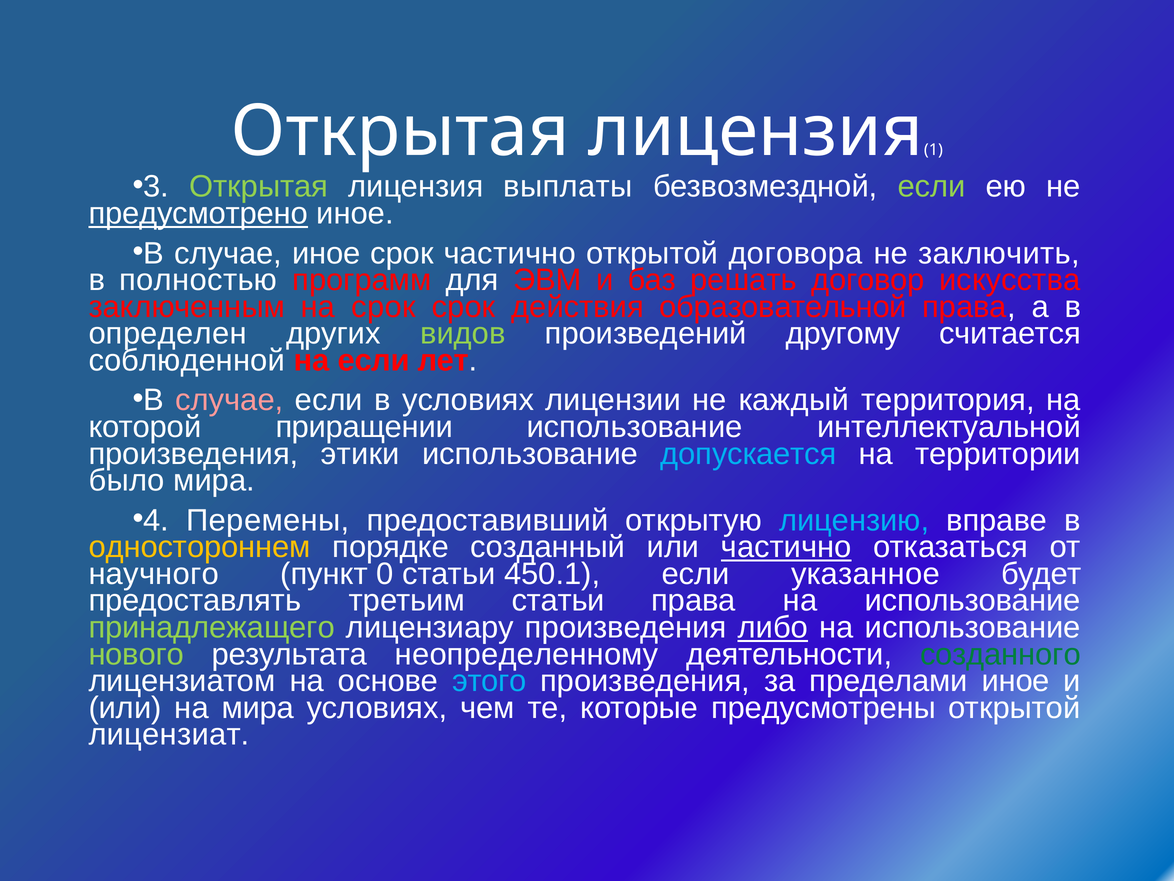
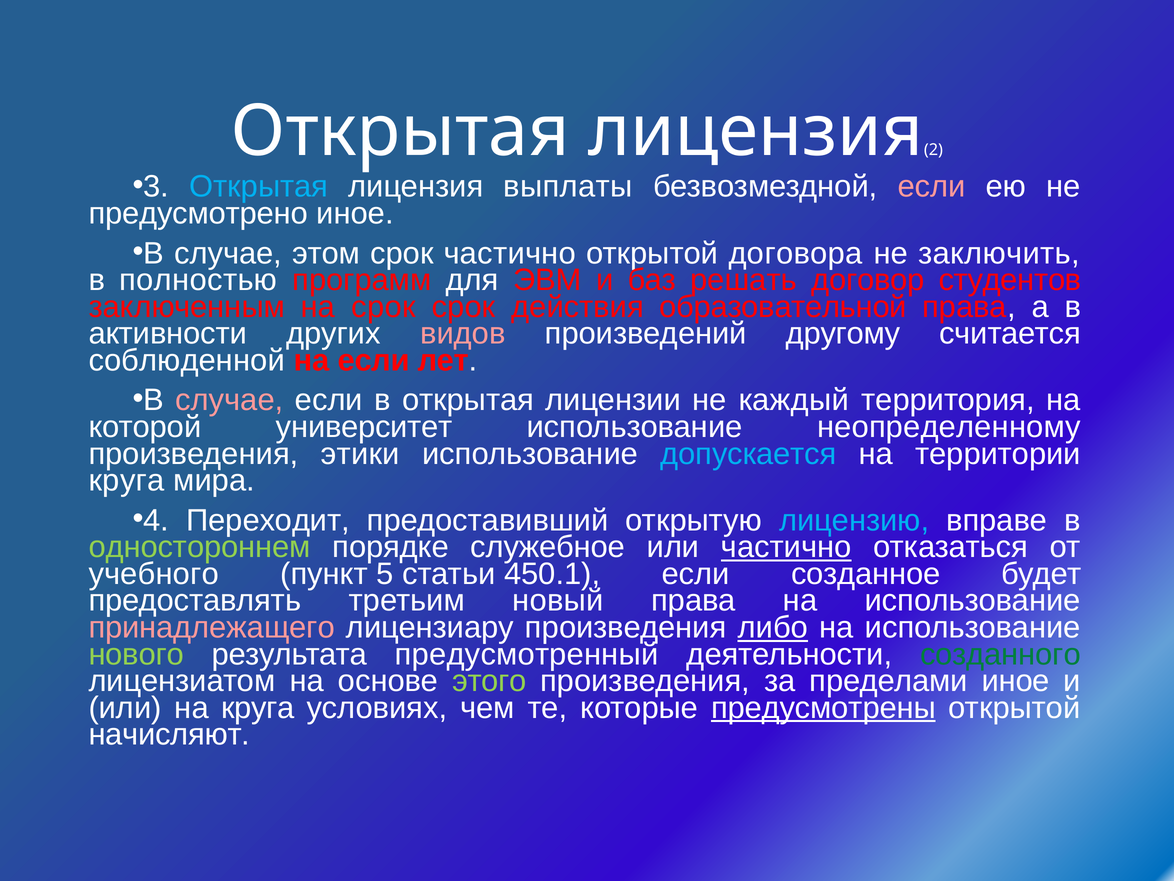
1: 1 -> 2 (934, 150)
Открытая colour: light green -> light blue (259, 187)
если colour: light green -> pink (932, 187)
предусмотрено underline: present -> none (198, 213)
случае иное: иное -> этом (326, 253)
искусства: искусства -> студентов (1010, 280)
определен: определен -> активности (168, 333)
видов colour: light green -> pink (463, 333)
в условиях: условиях -> открытая (468, 400)
приращении: приращении -> университет (364, 427)
интеллектуальной: интеллектуальной -> неопределенному (949, 427)
было: было -> круга (127, 480)
Перемены: Перемены -> Переходит (268, 520)
одностороннем colour: yellow -> light green (200, 547)
созданный: созданный -> служебное (548, 547)
научного: научного -> учебного (154, 574)
0: 0 -> 5 (385, 574)
указанное: указанное -> созданное (866, 574)
третьим статьи: статьи -> новый (558, 600)
принадлежащего colour: light green -> pink (212, 627)
неопределенному: неопределенному -> предусмотренный (527, 654)
этого colour: light blue -> light green (489, 681)
на мира: мира -> круга (258, 707)
предусмотрены underline: none -> present (823, 707)
лицензиат: лицензиат -> начисляют (169, 734)
